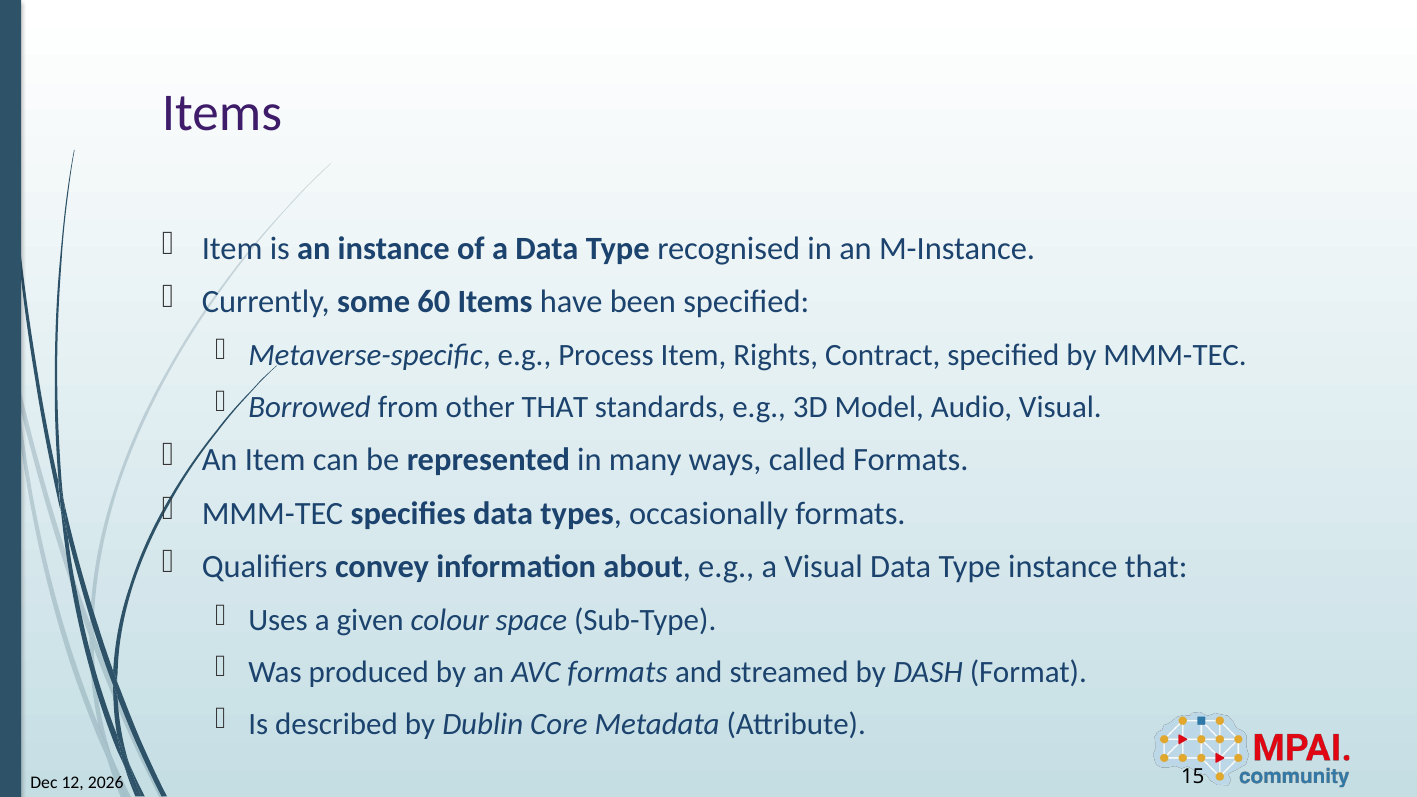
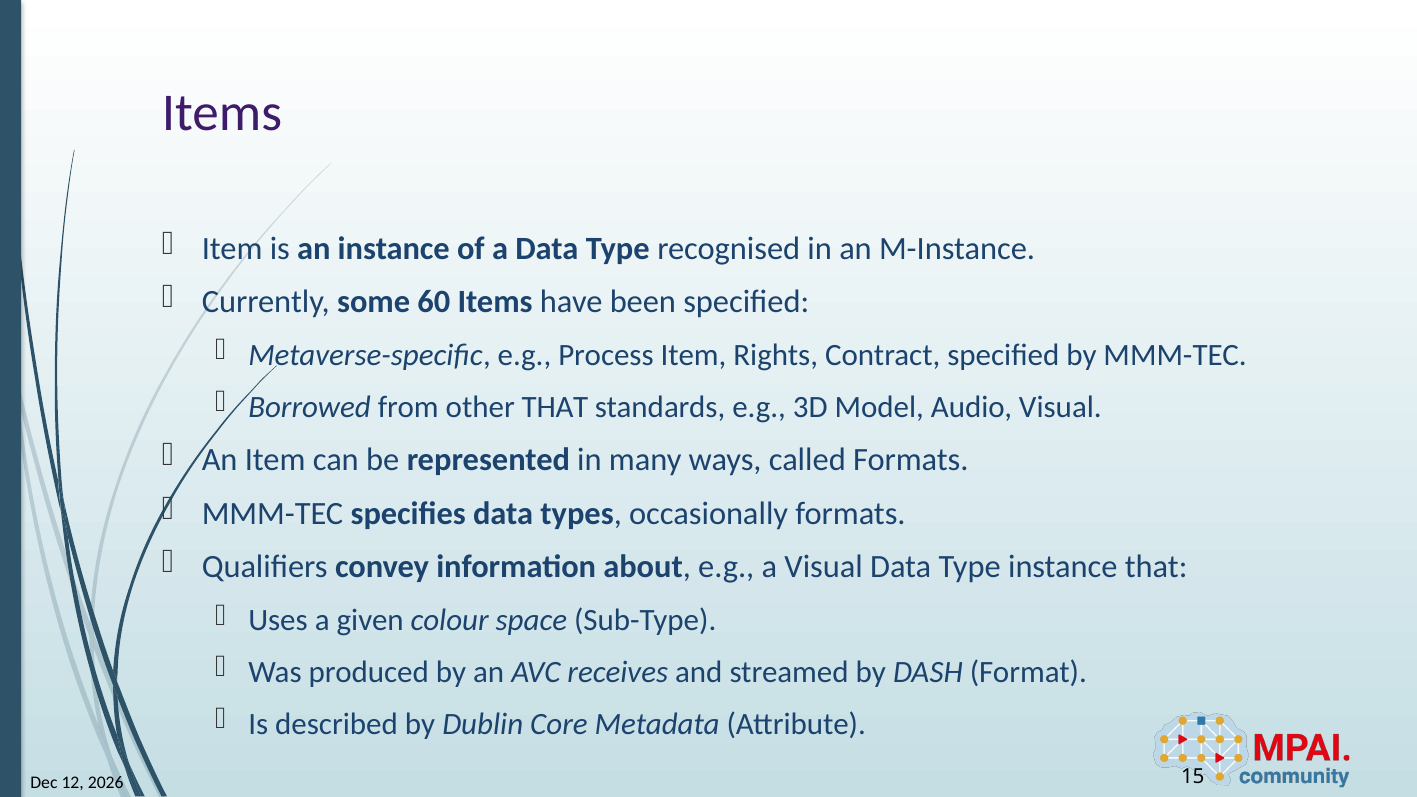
AVC formats: formats -> receives (618, 672)
